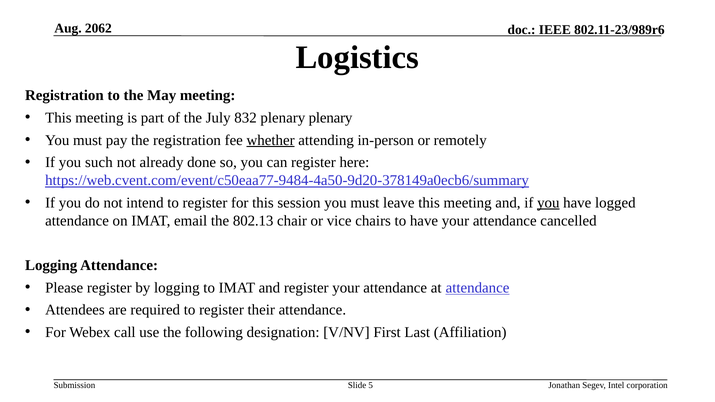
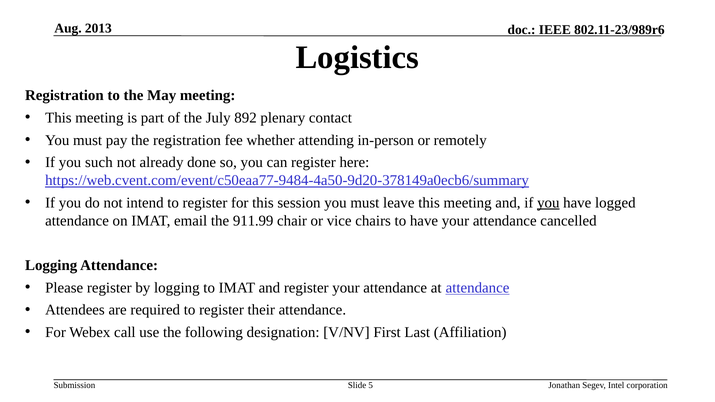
2062: 2062 -> 2013 (98, 28)
832: 832 -> 892 (246, 118)
plenary plenary: plenary -> contact (330, 118)
whether underline: present -> none (271, 140)
802.13: 802.13 -> 911.99 (253, 221)
